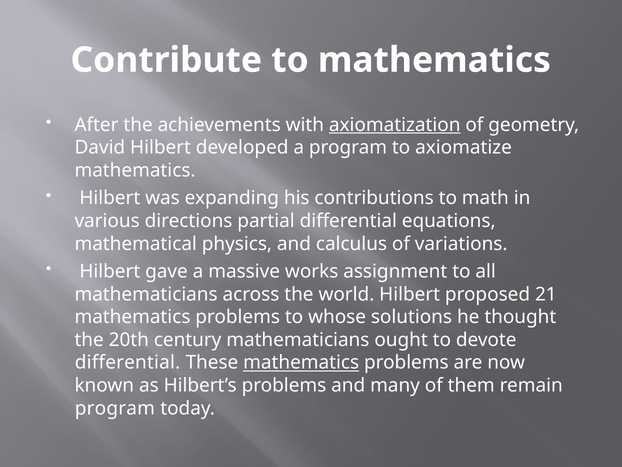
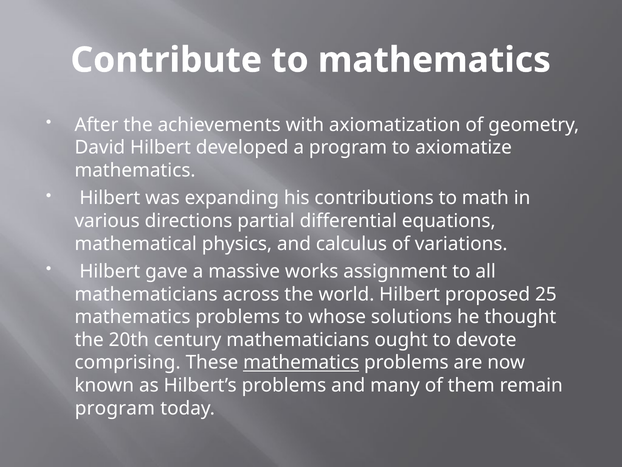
axiomatization underline: present -> none (395, 125)
21: 21 -> 25 (546, 294)
differential: differential -> comprising (128, 362)
